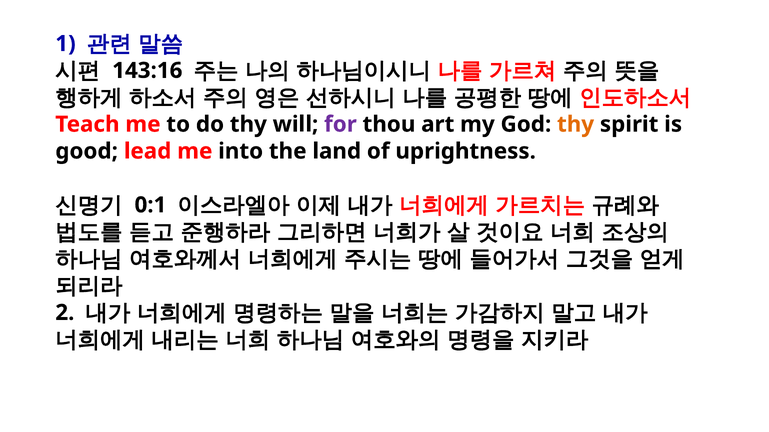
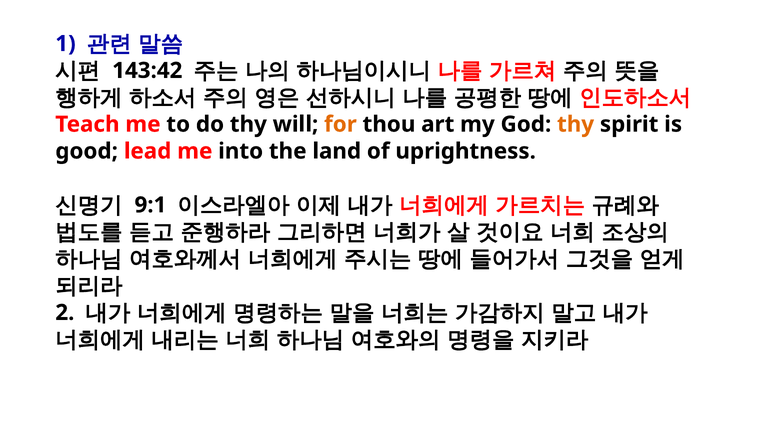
143:16: 143:16 -> 143:42 (147, 71)
for colour: purple -> orange (340, 124)
0:1: 0:1 -> 9:1 (150, 205)
